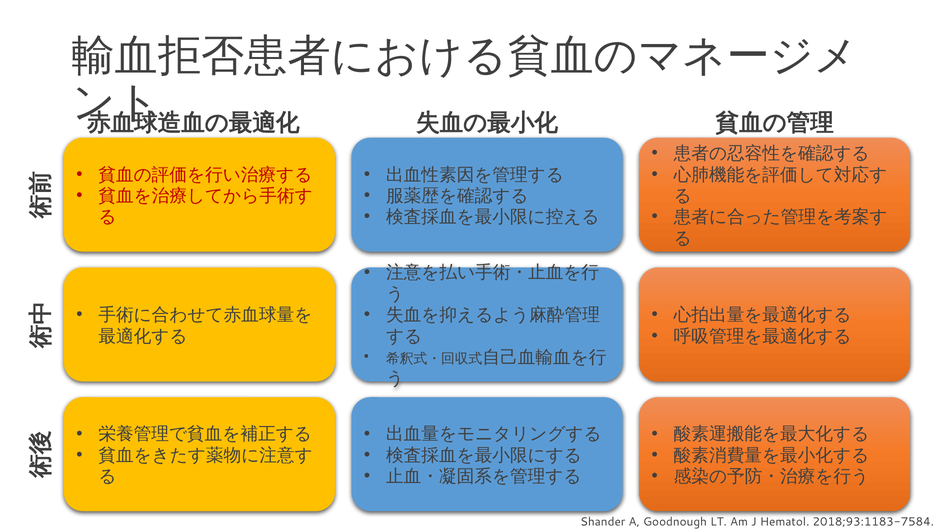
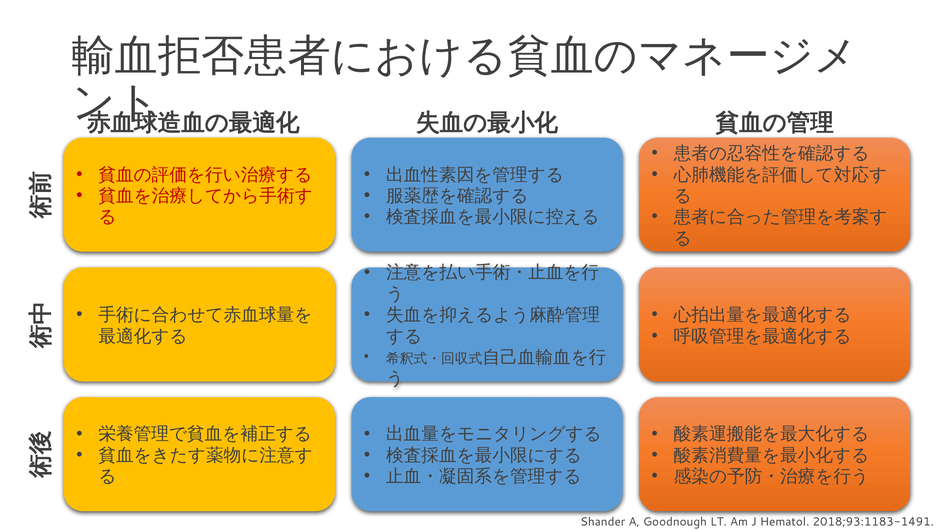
2018;93:1183-7584: 2018;93:1183-7584 -> 2018;93:1183-1491 (873, 522)
